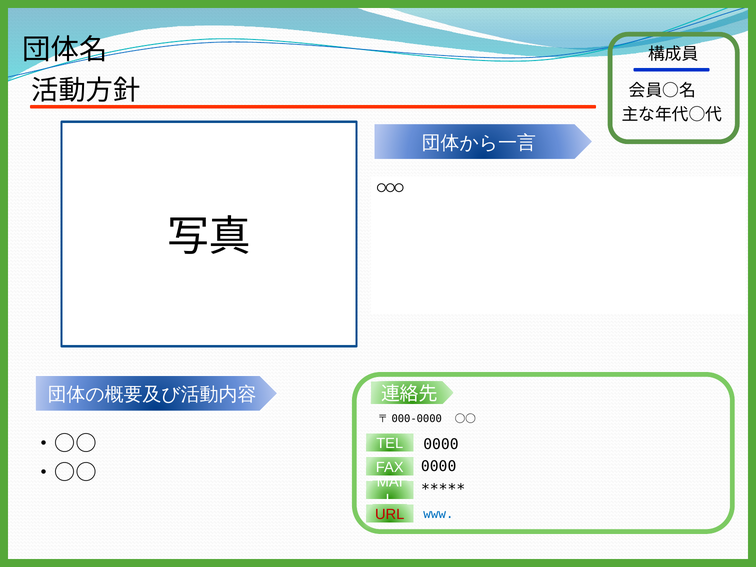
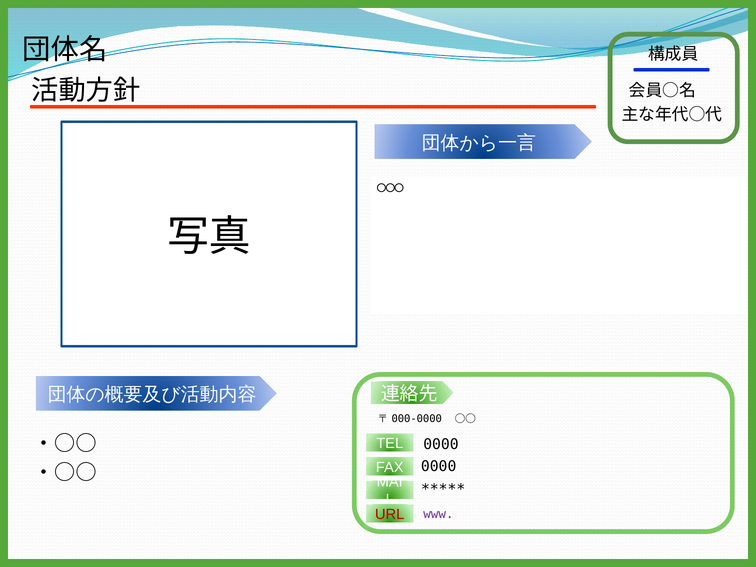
www colour: blue -> purple (438, 514)
